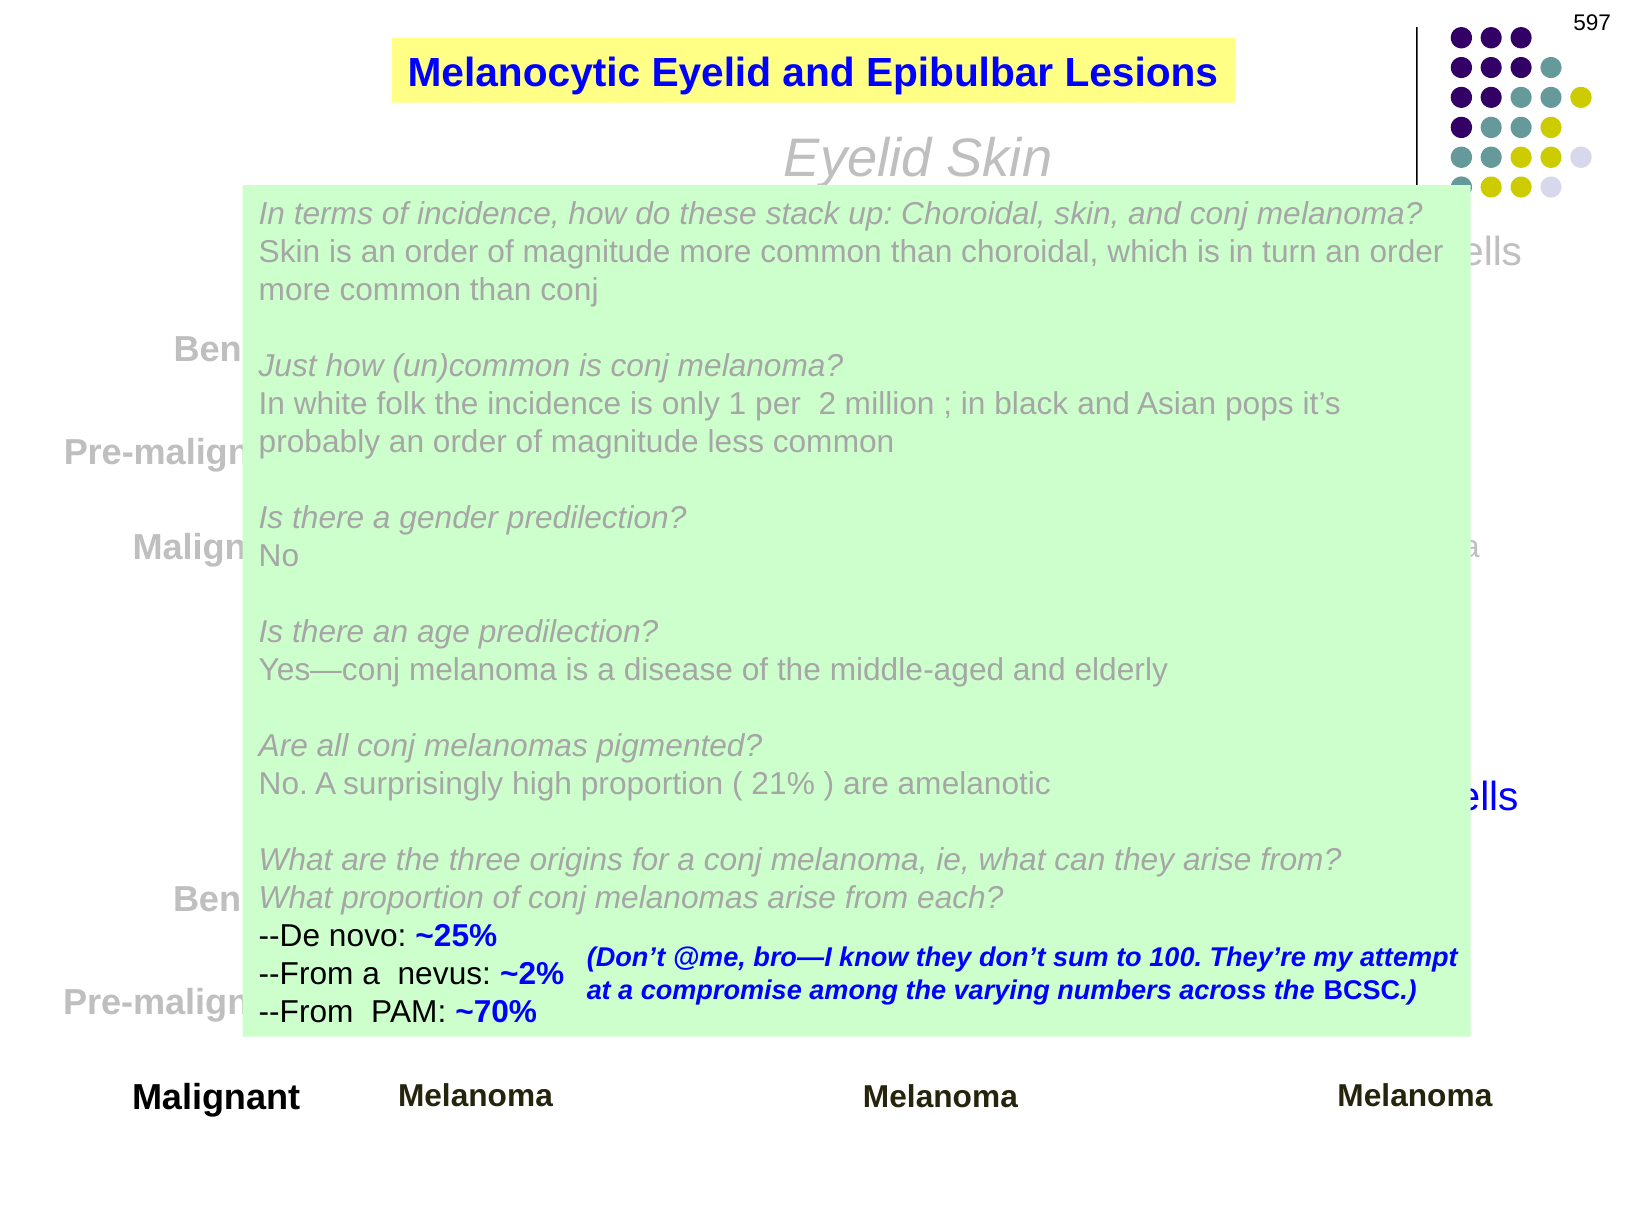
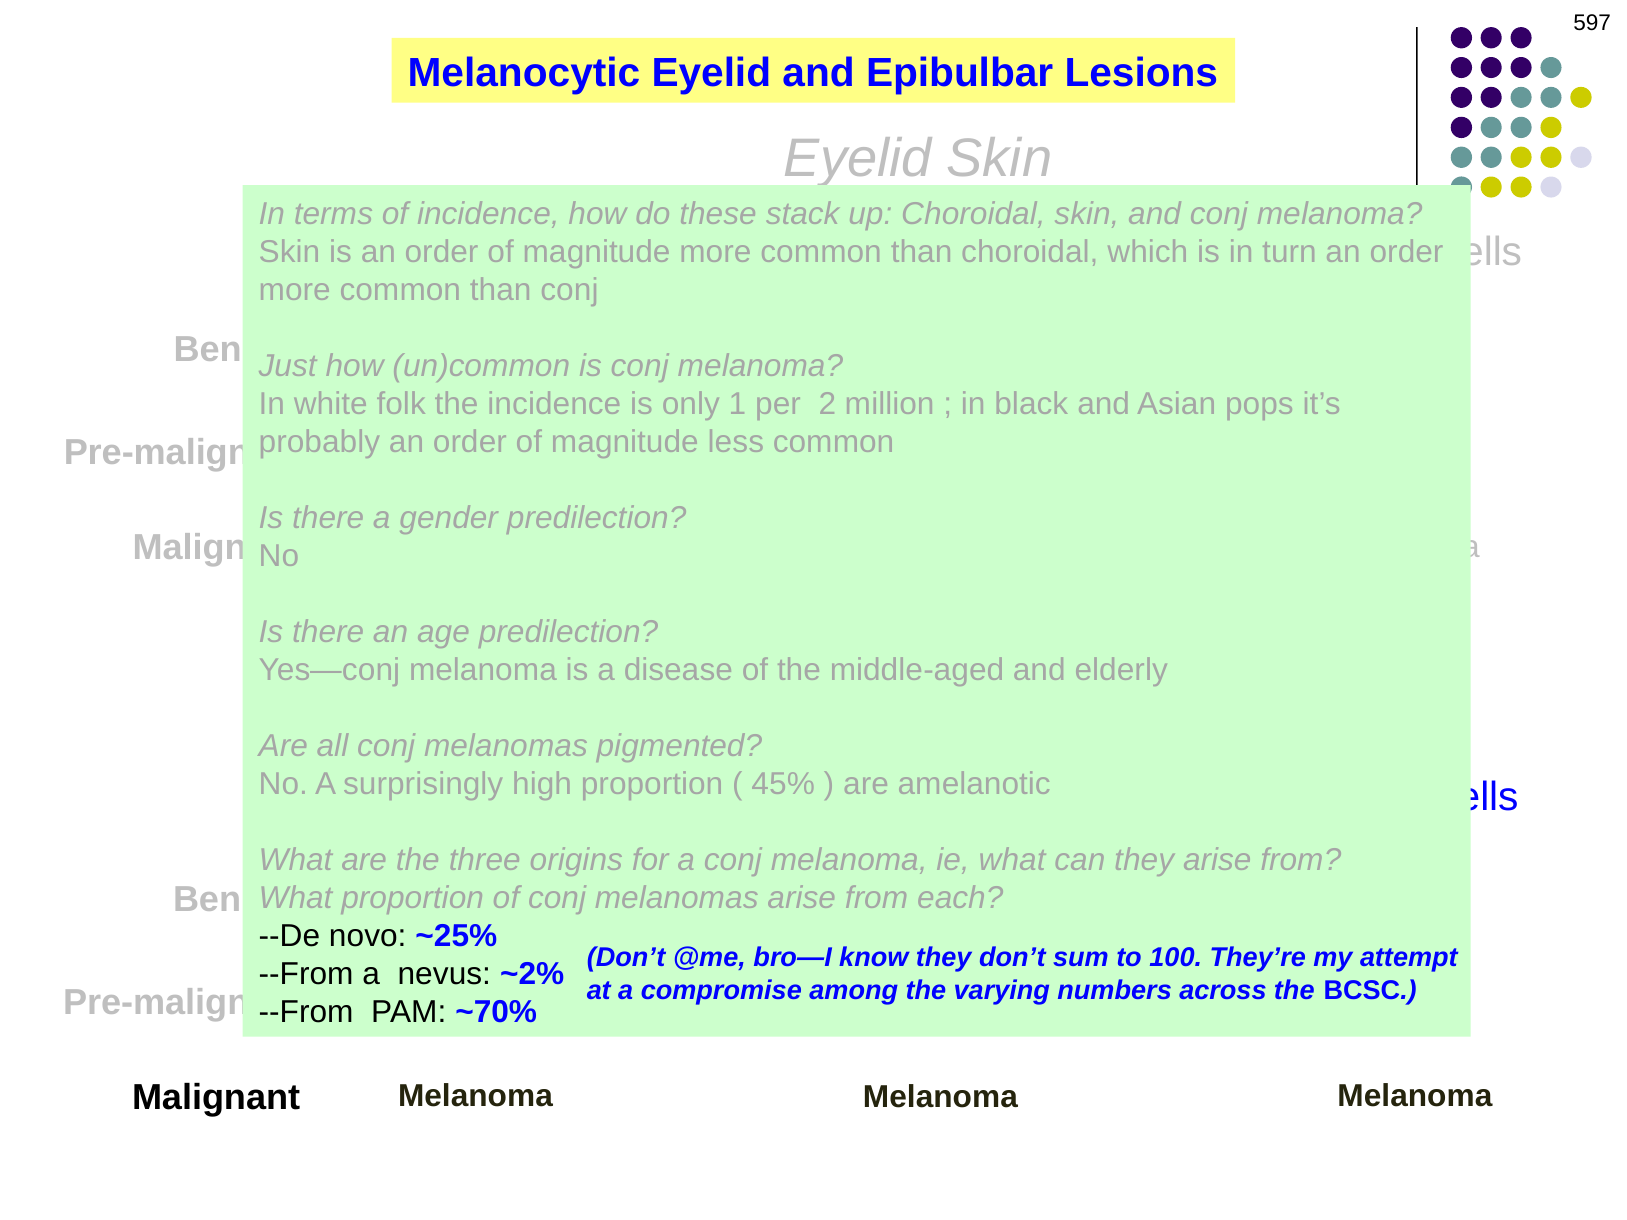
21%: 21% -> 45% (783, 784)
